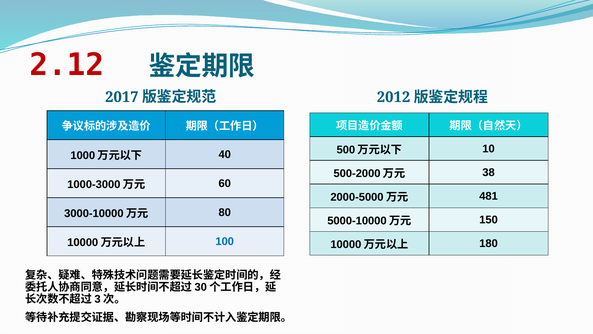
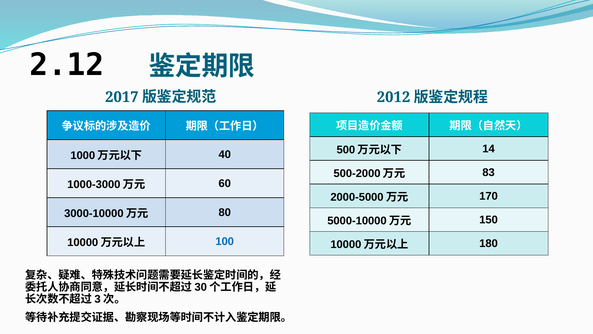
2.12 colour: red -> black (67, 65)
10: 10 -> 14 (489, 148)
38: 38 -> 83 (489, 172)
481: 481 -> 170 (489, 196)
